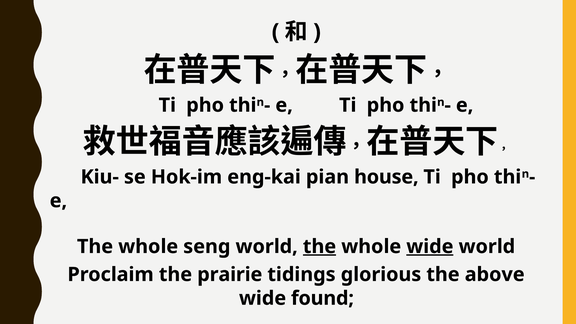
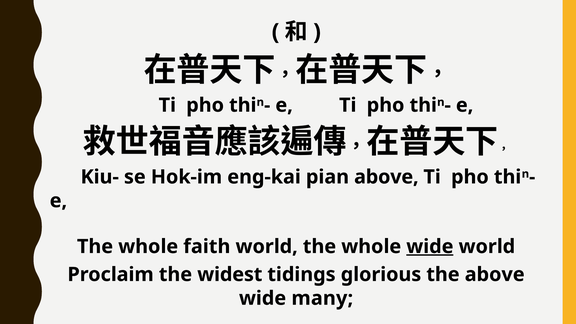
pian house: house -> above (386, 177)
seng: seng -> faith (207, 247)
the underline: present -> none (320, 247)
prairie: prairie -> widest (230, 275)
found: found -> many (322, 298)
